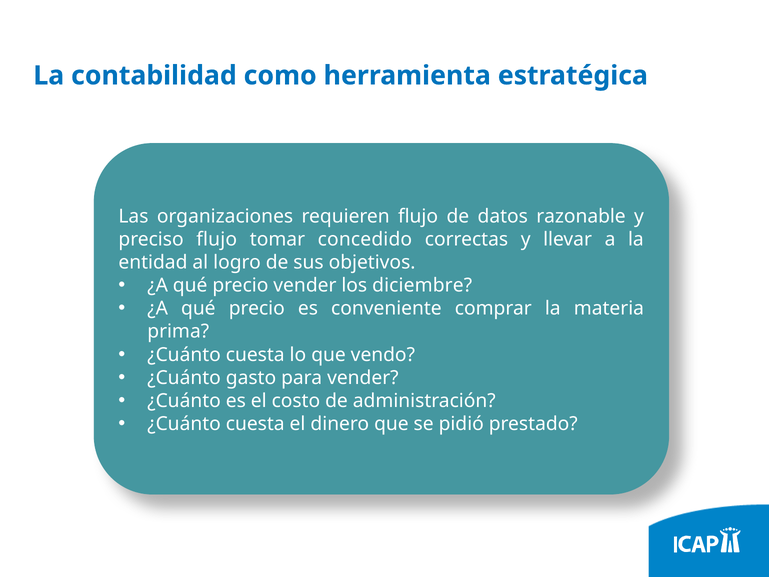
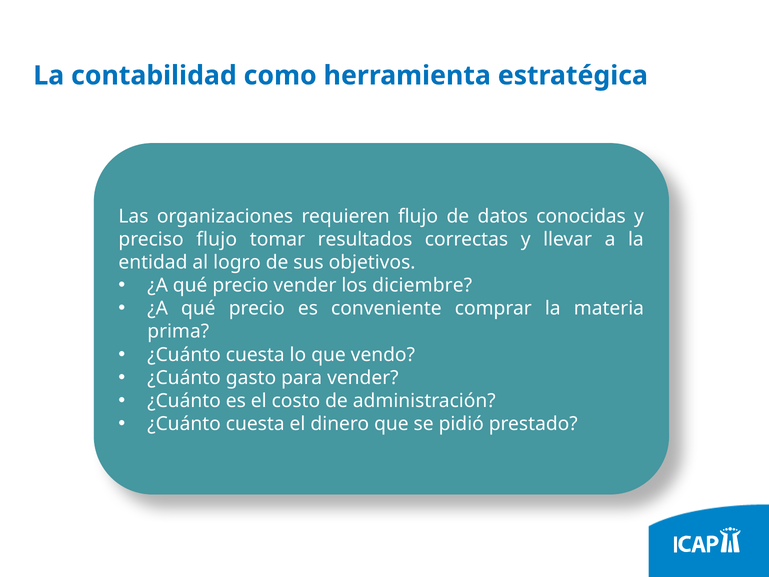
razonable: razonable -> conocidas (581, 216)
concedido: concedido -> resultados (365, 239)
